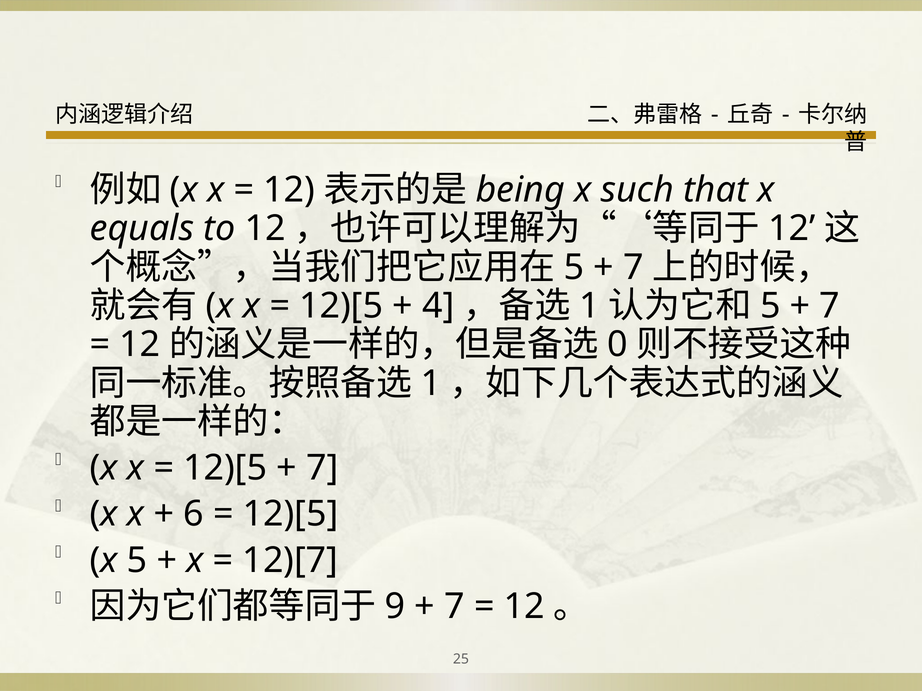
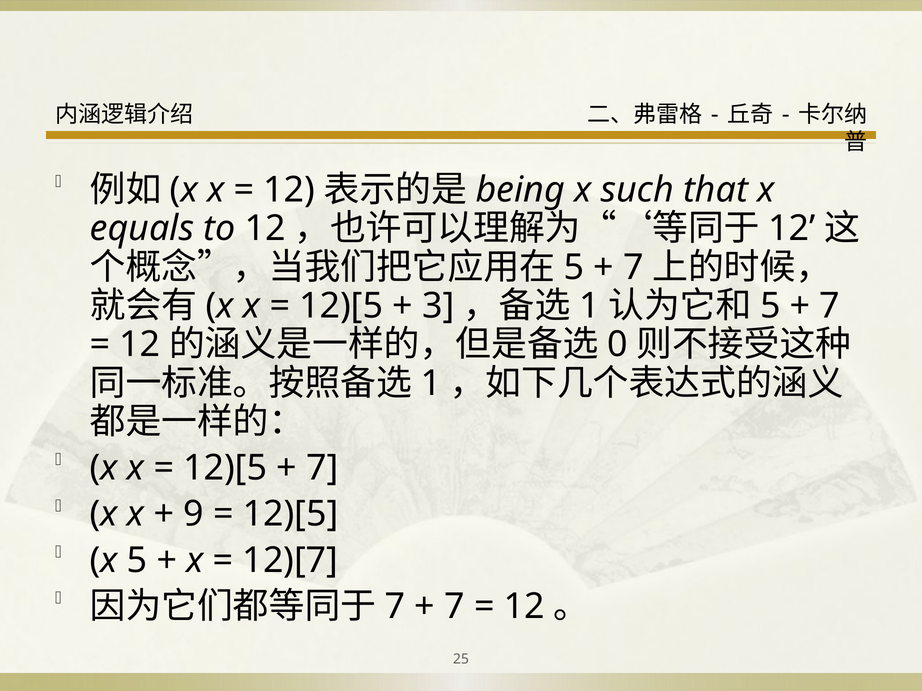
4: 4 -> 3 (438, 306)
6: 6 -> 9 (193, 515)
9: 9 -> 7 (395, 607)
